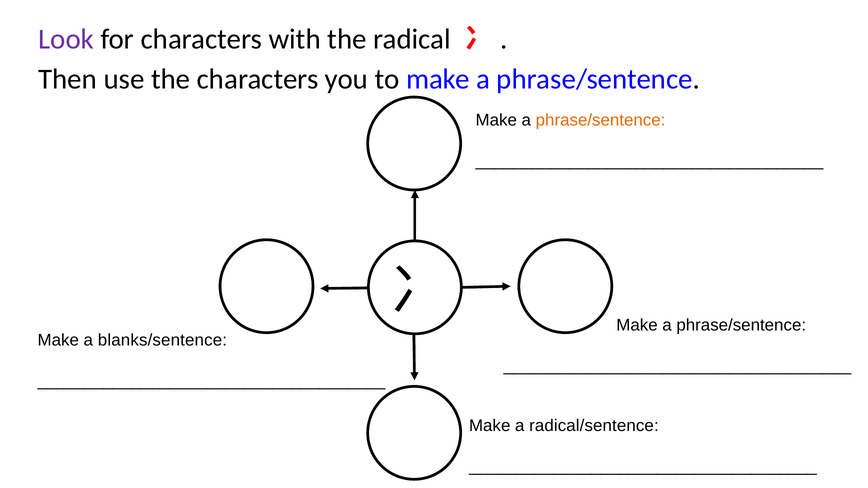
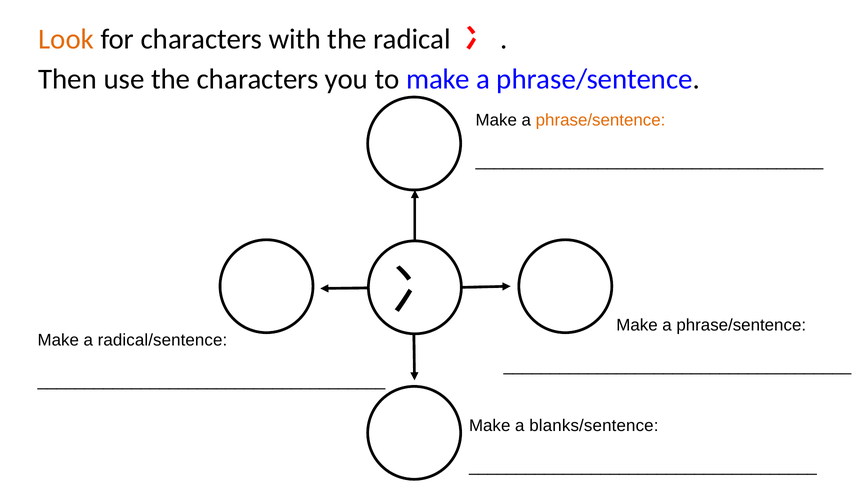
Look colour: purple -> orange (66, 39)
blanks/sentence: blanks/sentence -> radical/sentence (162, 340)
radical/sentence: radical/sentence -> blanks/sentence (594, 426)
